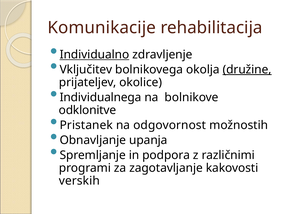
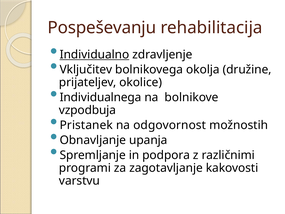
Komunikacije: Komunikacije -> Pospeševanju (102, 28)
družine underline: present -> none (247, 69)
odklonitve: odklonitve -> vzpodbuja (87, 110)
verskih: verskih -> varstvu (79, 181)
